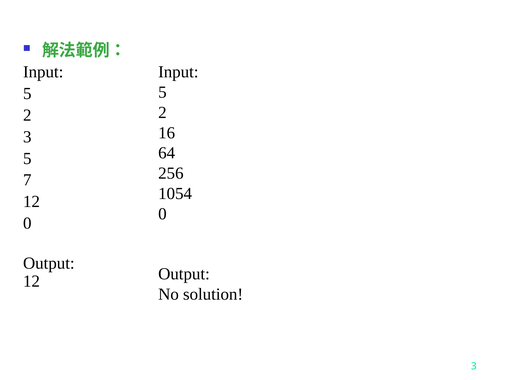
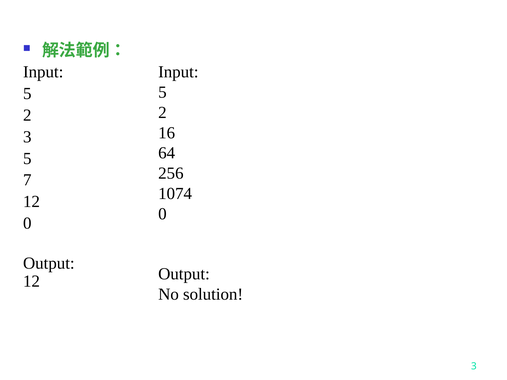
1054: 1054 -> 1074 (175, 194)
